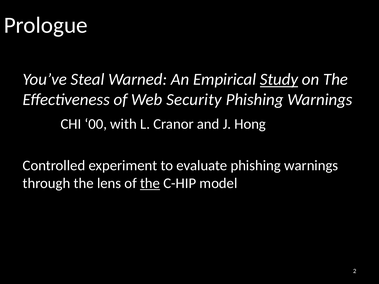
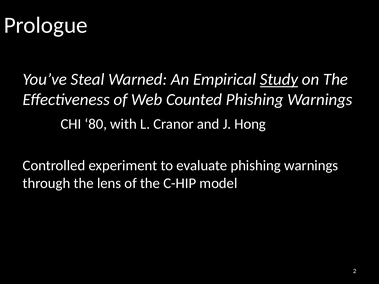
Security: Security -> Counted (194, 100)
00: 00 -> 80 (96, 124)
the underline: present -> none (150, 183)
